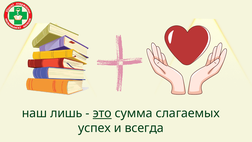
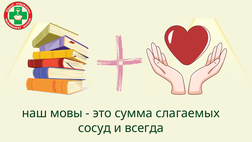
лишь: лишь -> мовы (66, 113)
это underline: present -> none (102, 113)
успех: успех -> сосуд (94, 128)
